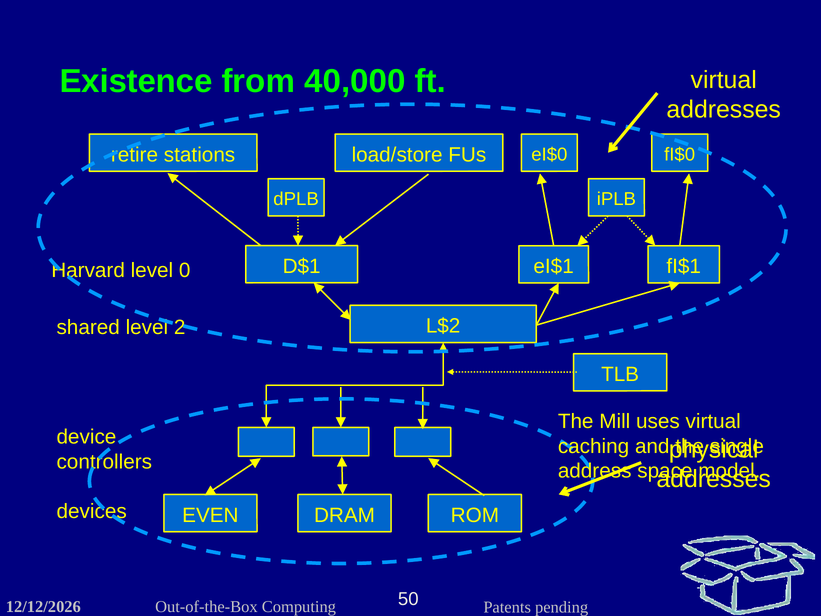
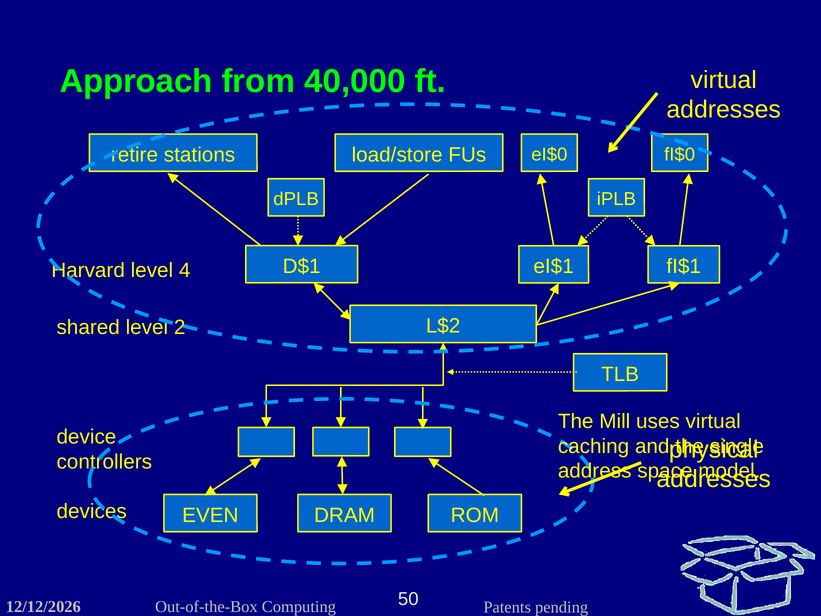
Existence: Existence -> Approach (136, 82)
0: 0 -> 4 (185, 270)
